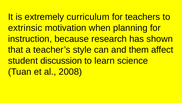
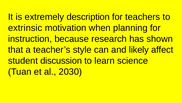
curriculum: curriculum -> description (88, 17)
them: them -> likely (139, 50)
2008: 2008 -> 2030 (70, 71)
